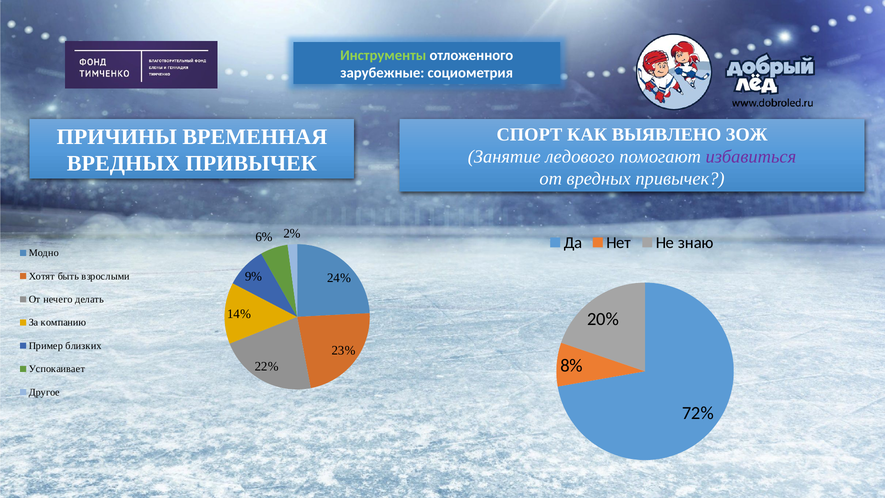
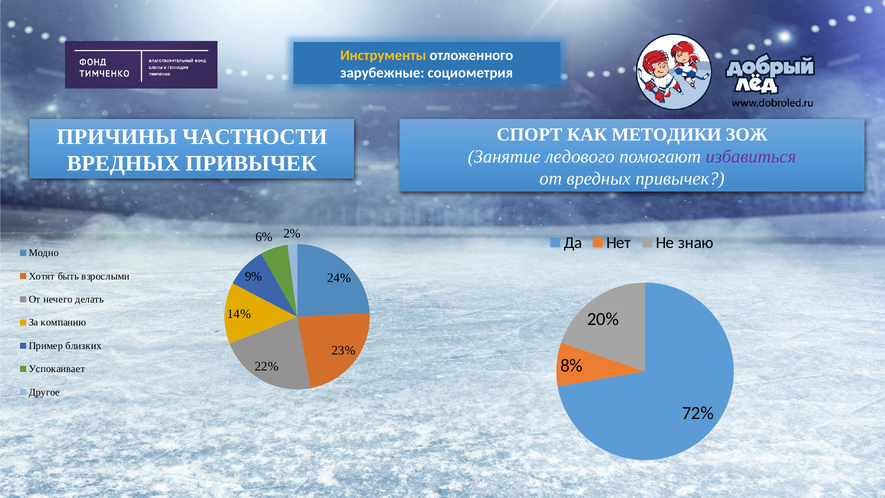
Инструменты colour: light green -> yellow (383, 55)
ВЫЯВЛЕНО: ВЫЯВЛЕНО -> МЕТОДИКИ (667, 134)
ВРЕМЕННАЯ: ВРЕМЕННАЯ -> ЧАСТНОСТИ (255, 137)
